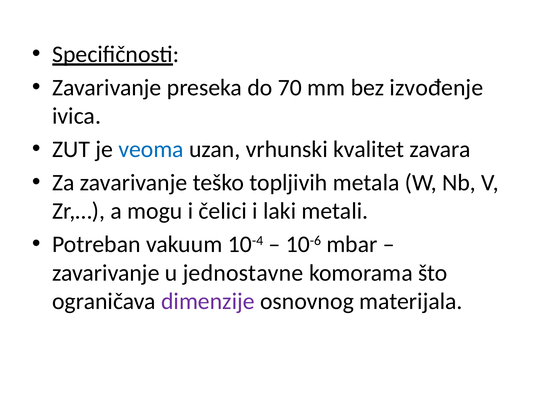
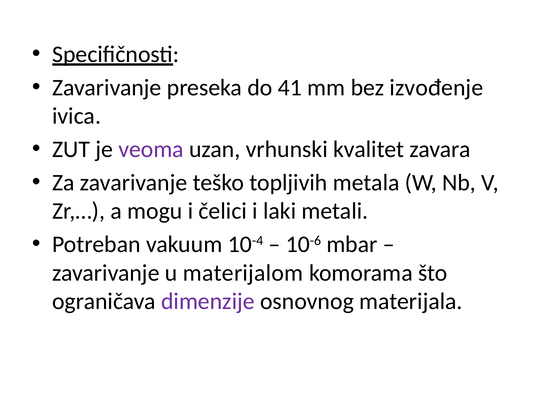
70: 70 -> 41 (290, 88)
veoma colour: blue -> purple (151, 149)
jednostavne: jednostavne -> materijalom (243, 273)
